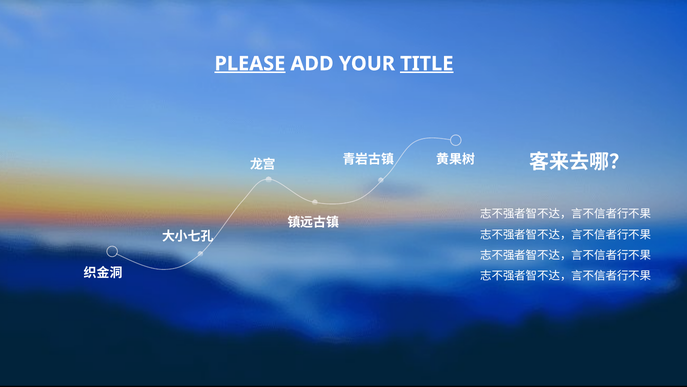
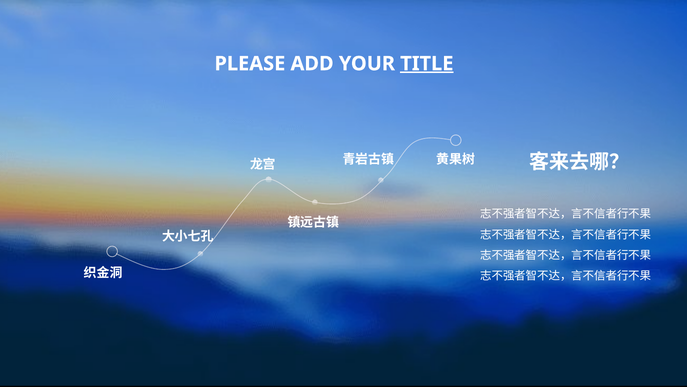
PLEASE underline: present -> none (250, 64)
